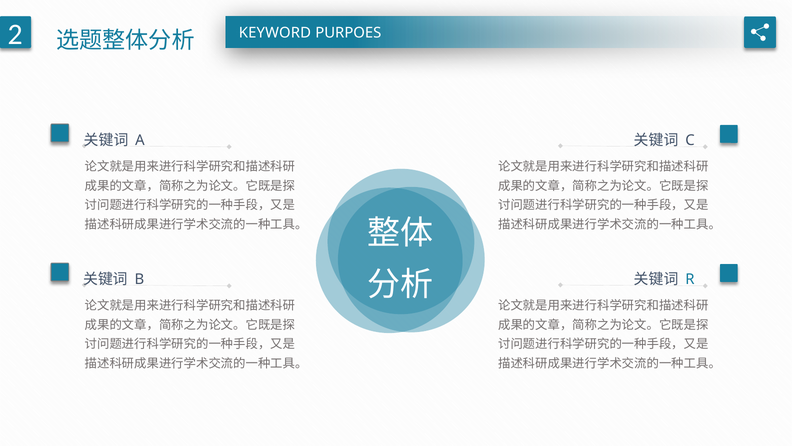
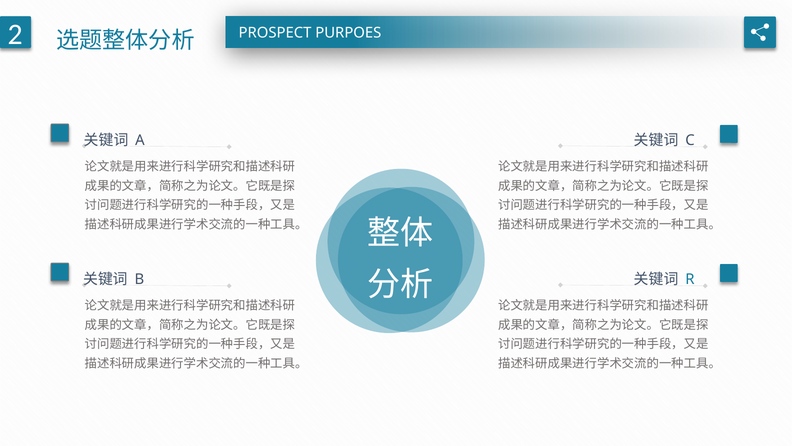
KEYWORD: KEYWORD -> PROSPECT (275, 33)
